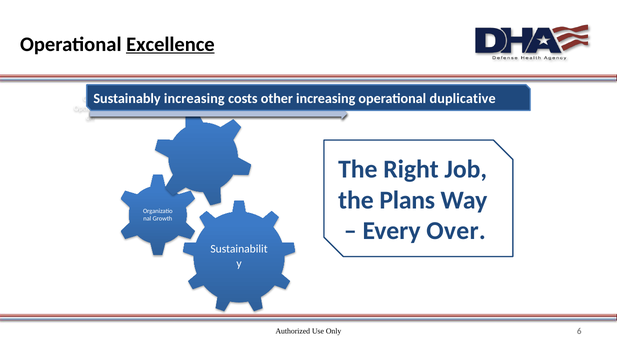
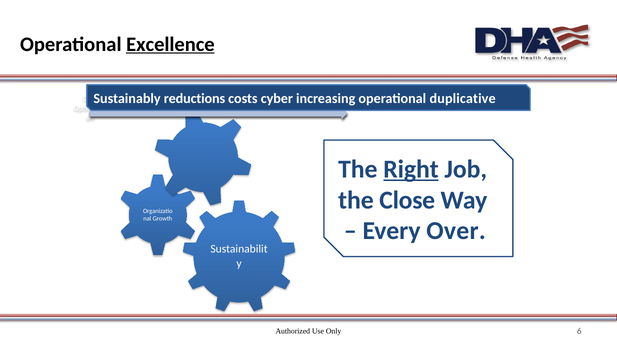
Sustainably increasing: increasing -> reductions (194, 99)
other: other -> cyber (277, 99)
Right underline: none -> present (411, 169)
Plans: Plans -> Close (407, 200)
